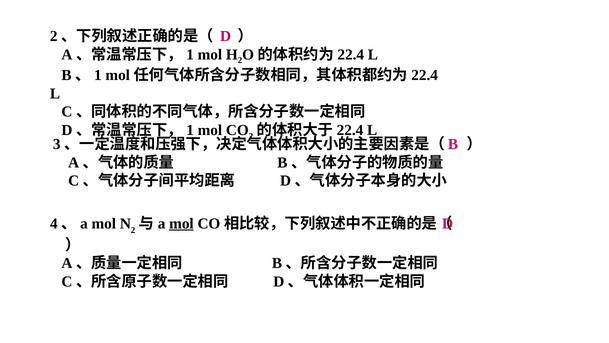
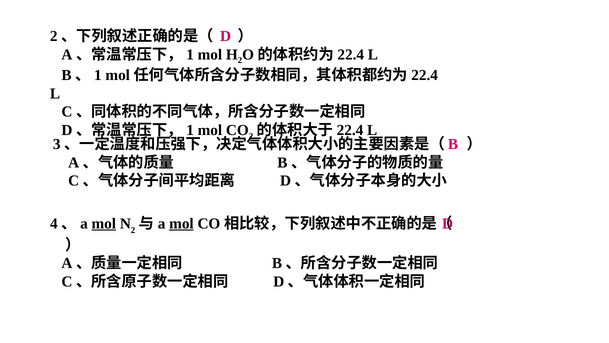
mol underline: none -> present (104, 223)
